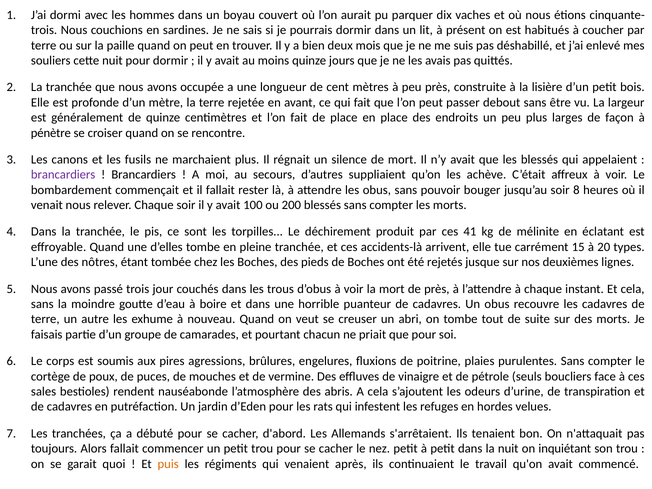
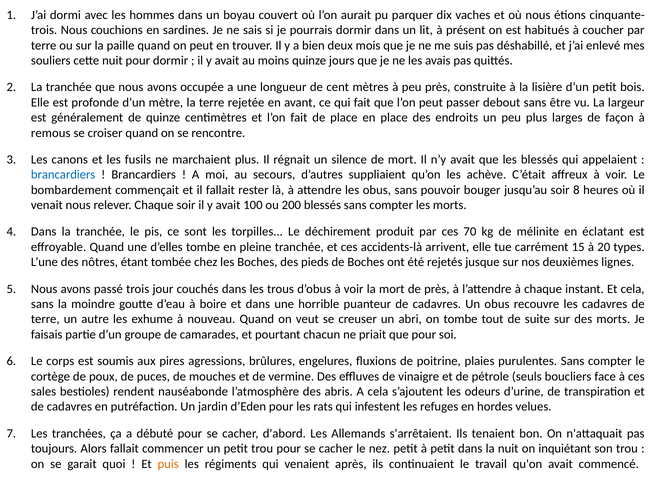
pénètre: pénètre -> remous (51, 133)
brancardiers colour: purple -> blue (63, 175)
41: 41 -> 70 (470, 232)
